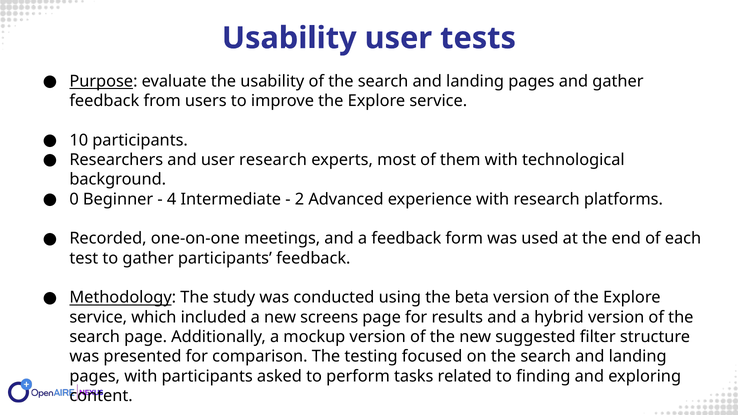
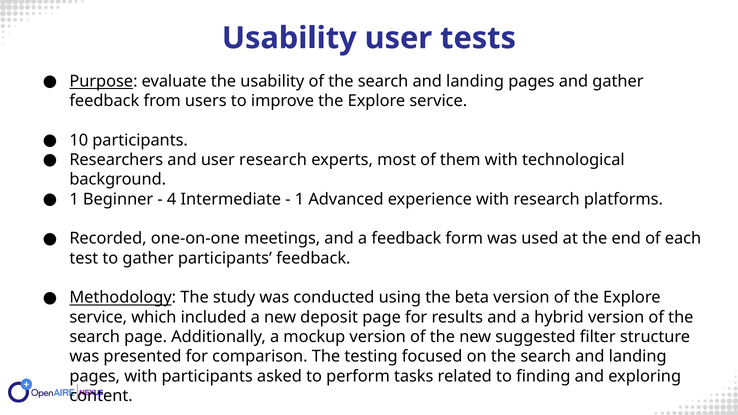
0: 0 -> 1 (74, 199)
2: 2 -> 1 (299, 199)
screens: screens -> deposit (329, 317)
